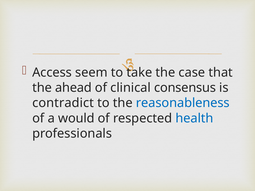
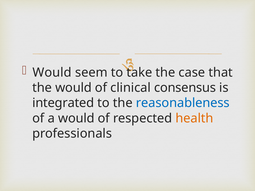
Access: Access -> Would (52, 73)
the ahead: ahead -> would (73, 88)
contradict: contradict -> integrated (63, 103)
health colour: blue -> orange (194, 118)
